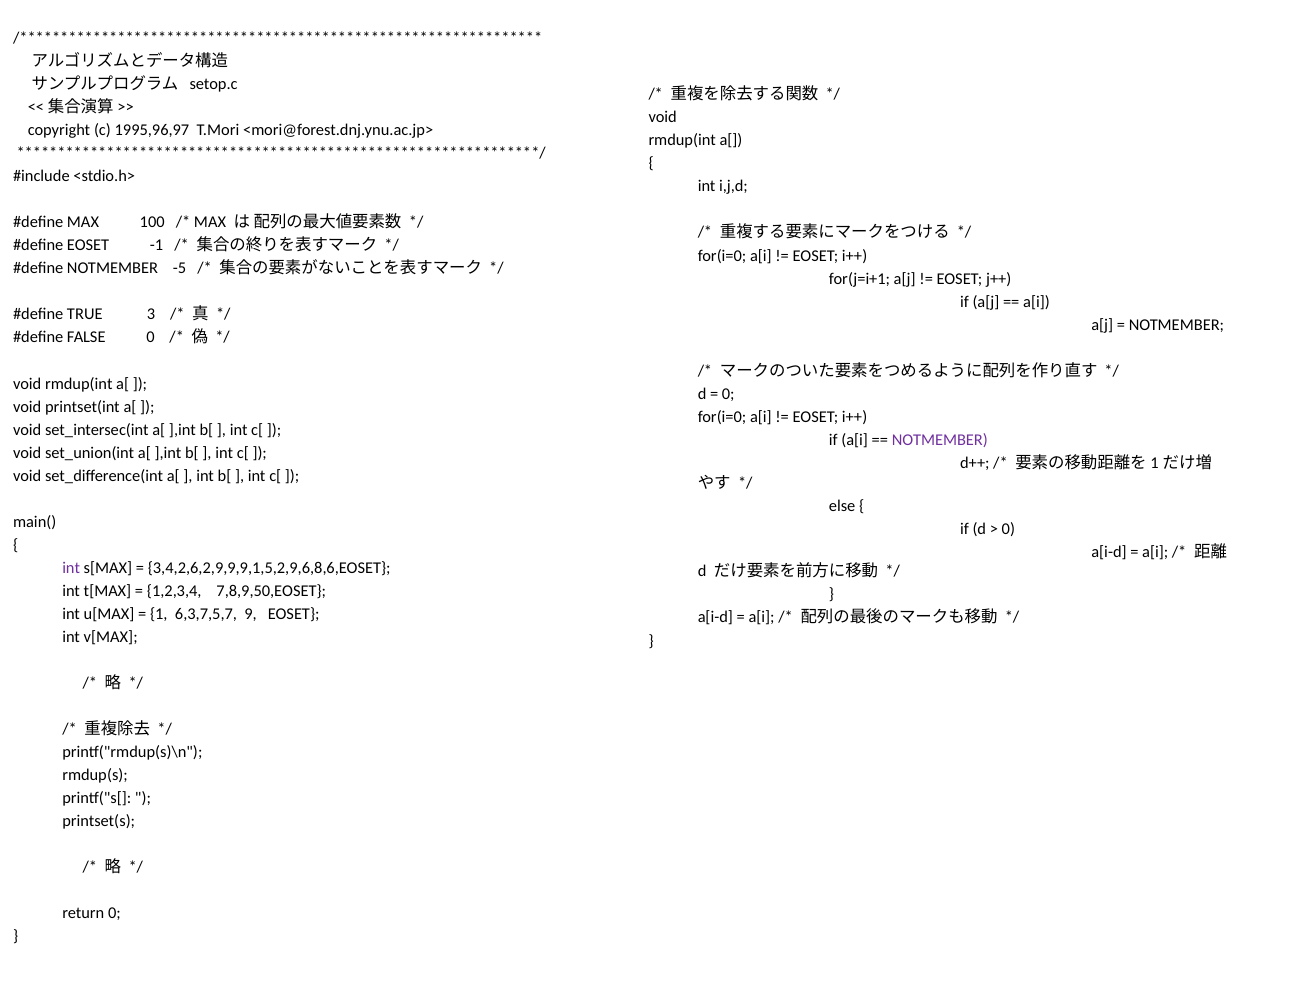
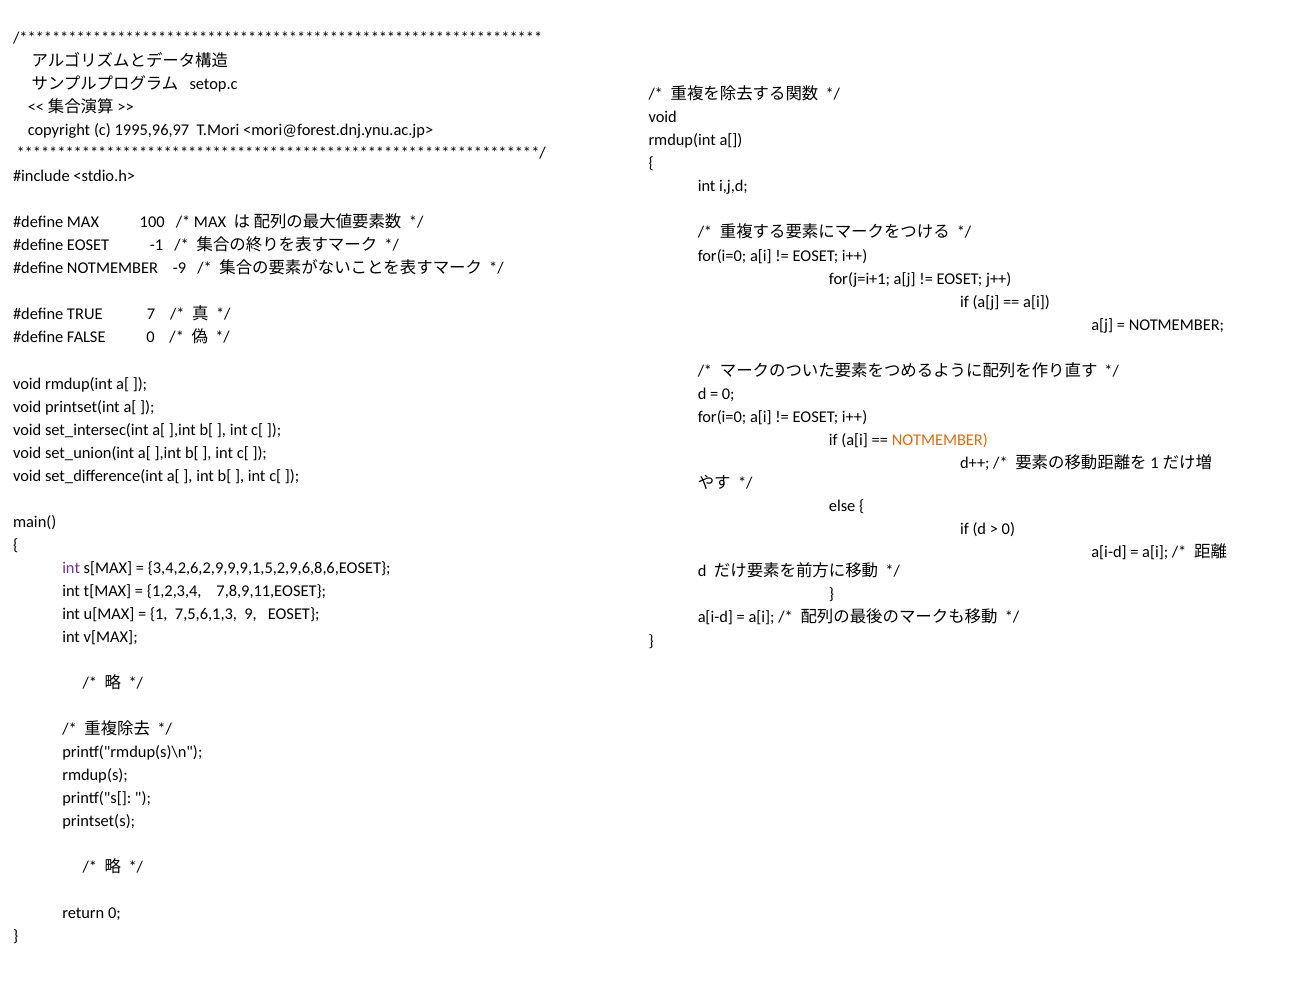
-5: -5 -> -9 (179, 268)
3: 3 -> 7 (151, 315)
NOTMEMBER colour: purple -> orange (940, 440)
7,8,9,50,EOSET: 7,8,9,50,EOSET -> 7,8,9,11,EOSET (271, 591)
6,3,7,5,7: 6,3,7,5,7 -> 7,5,6,1,3 (206, 614)
